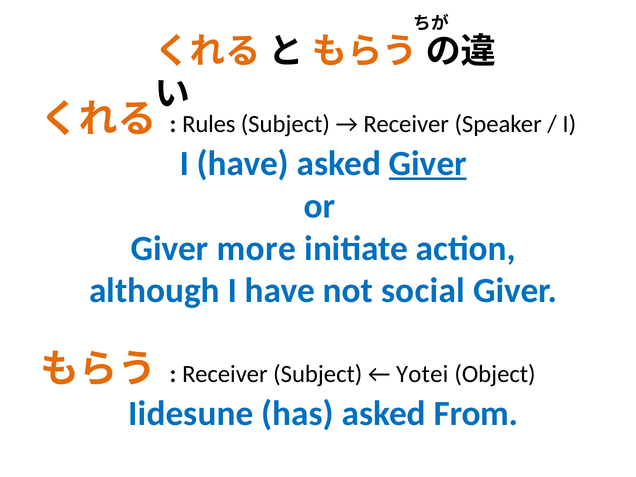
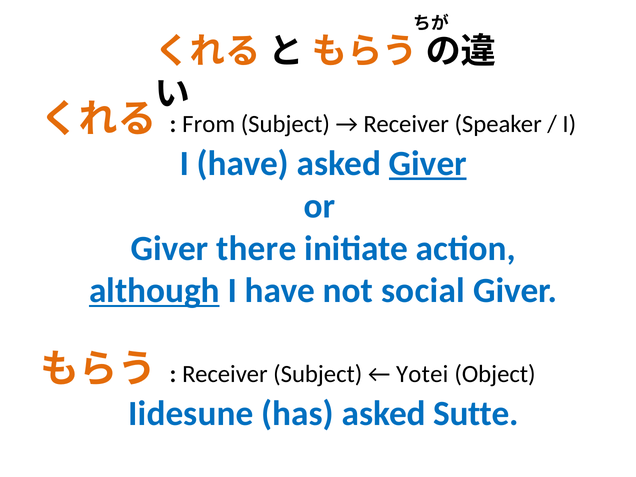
Rules: Rules -> From (209, 124)
more: more -> there (256, 248)
although underline: none -> present (154, 291)
From: From -> Sutte (476, 414)
